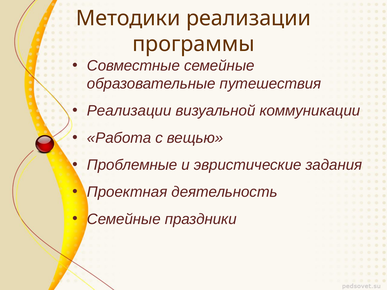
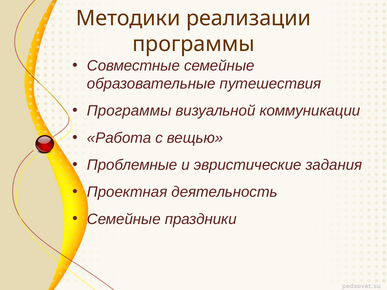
Реализации: Реализации -> Программы (129, 111)
